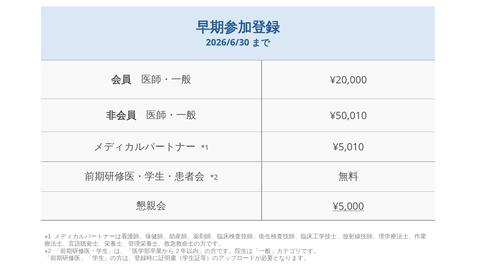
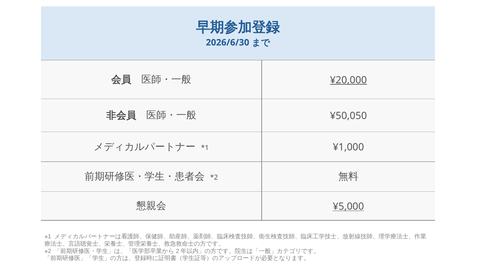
¥20,000 underline: none -> present (348, 80)
¥50,010: ¥50,010 -> ¥50,050 (348, 116)
¥5,010: ¥5,010 -> ¥1,000 (348, 147)
